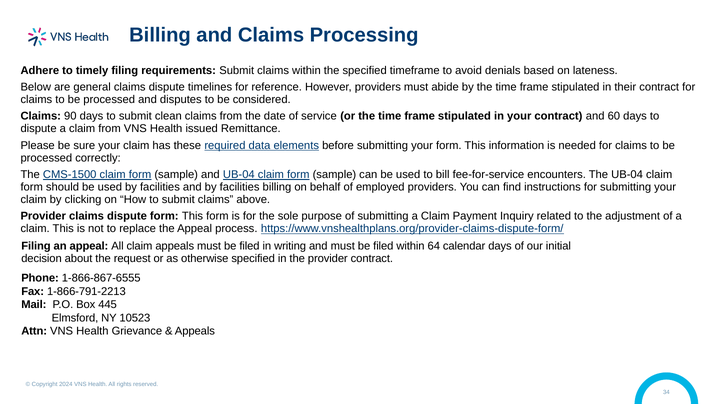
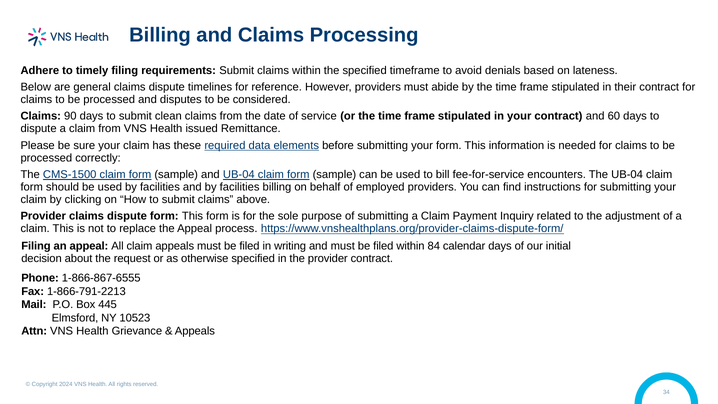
64: 64 -> 84 (434, 246)
